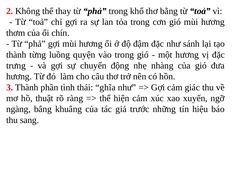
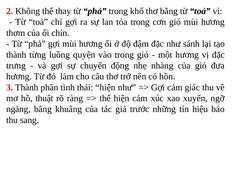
thái ghĩa: ghĩa -> hiện (106, 88)
